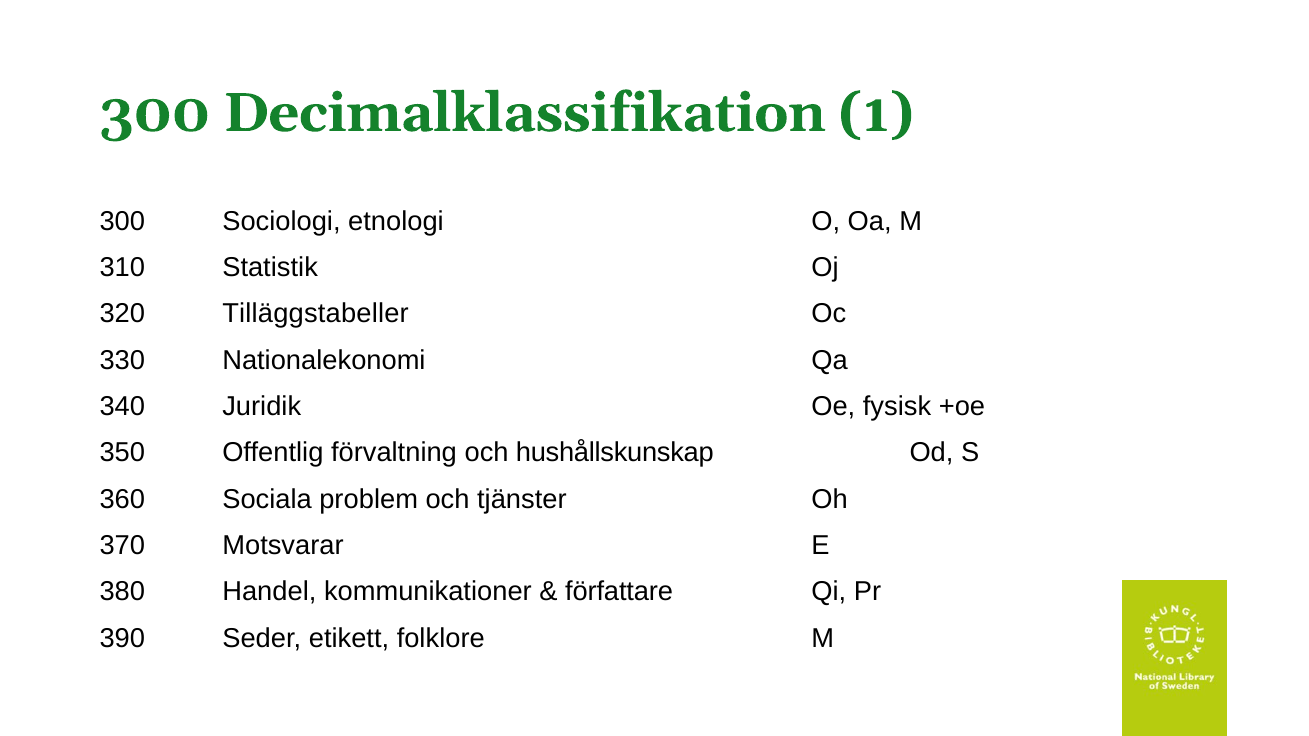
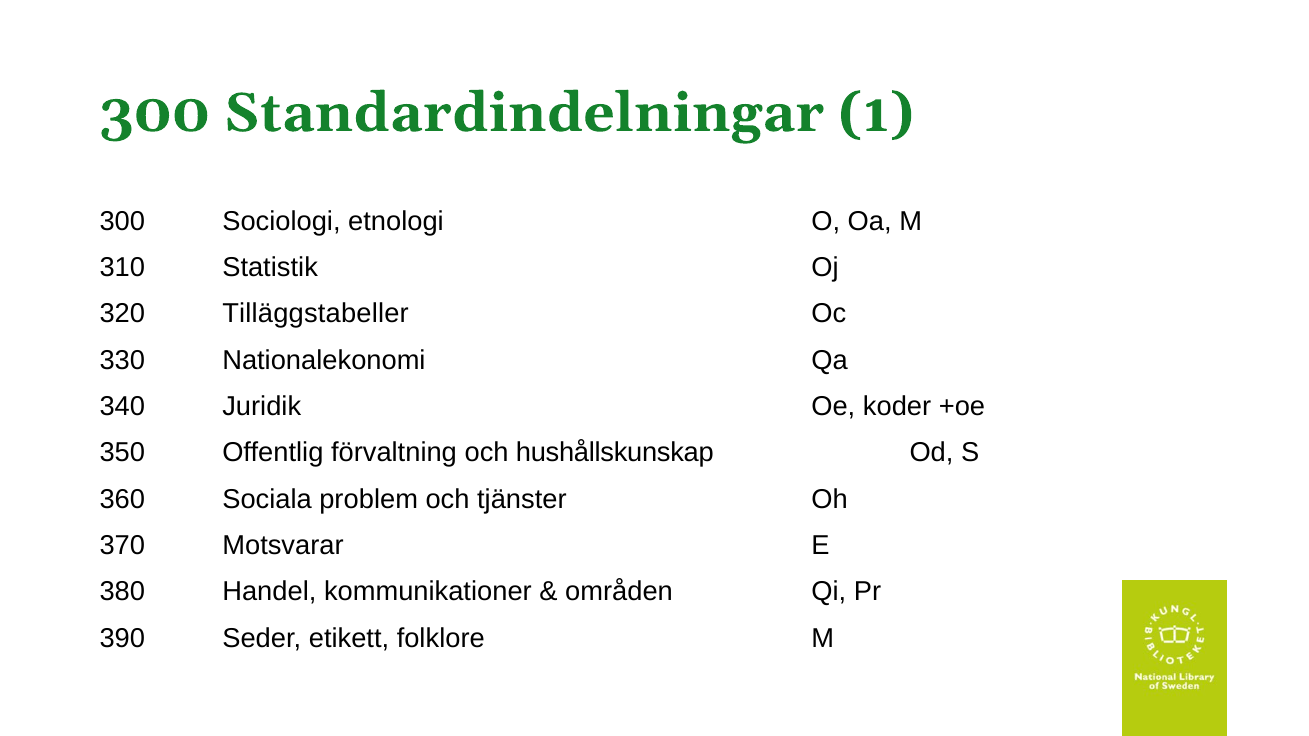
Decimalklassifikation: Decimalklassifikation -> Standardindelningar (524, 113)
fysisk: fysisk -> koder (897, 407)
författare: författare -> områden (619, 592)
